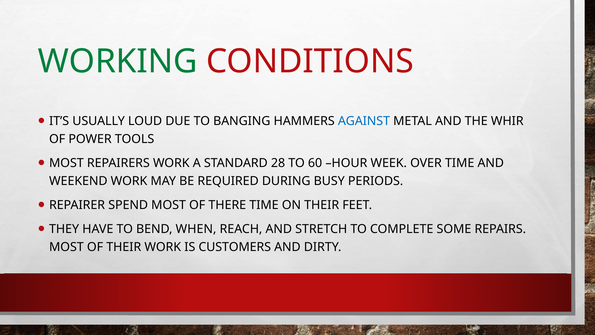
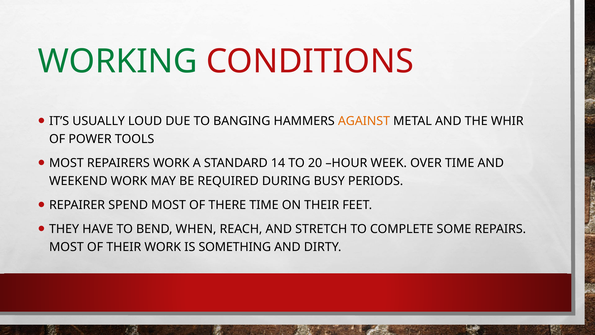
AGAINST colour: blue -> orange (364, 121)
28: 28 -> 14 (278, 163)
60: 60 -> 20 (315, 163)
CUSTOMERS: CUSTOMERS -> SOMETHING (235, 247)
